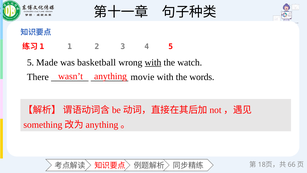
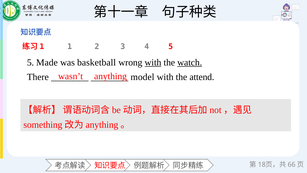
watch underline: none -> present (190, 62)
movie: movie -> model (142, 77)
words: words -> attend (202, 77)
